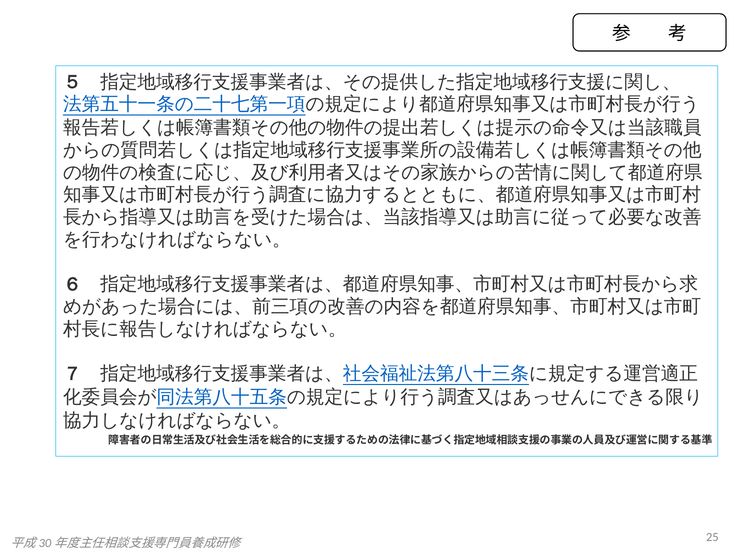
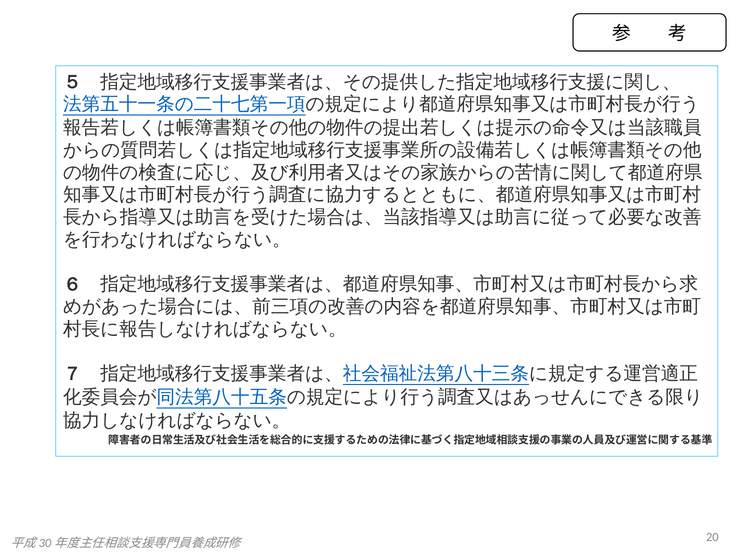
25: 25 -> 20 (712, 537)
